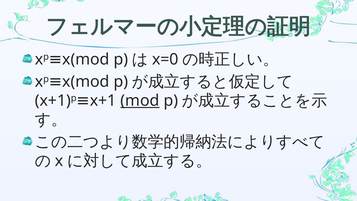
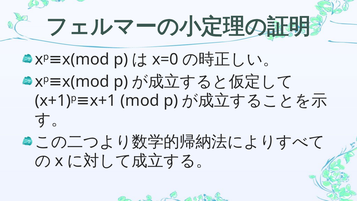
mod underline: present -> none (140, 101)
